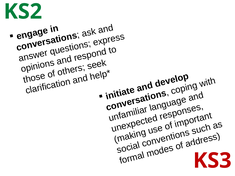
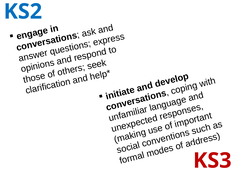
KS2 colour: green -> blue (23, 12)
